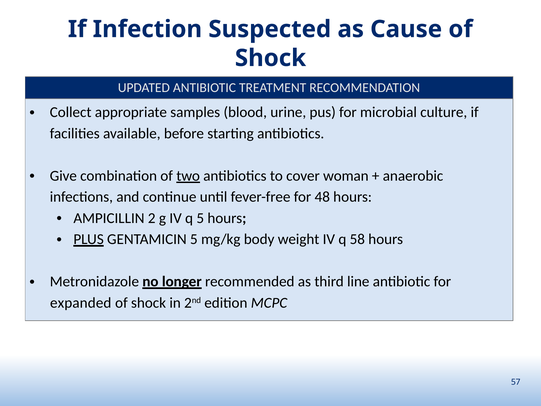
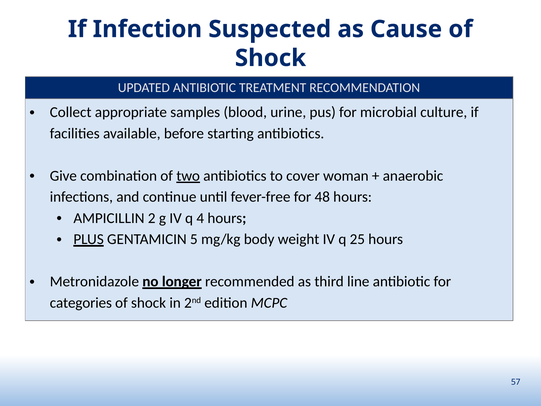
q 5: 5 -> 4 (200, 218)
58: 58 -> 25 (357, 239)
expanded: expanded -> categories (81, 303)
